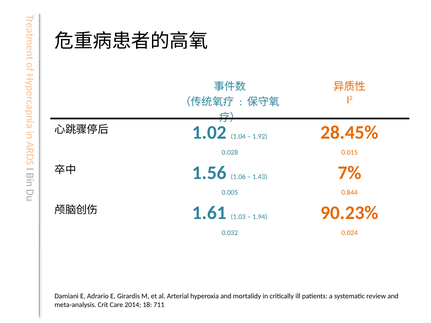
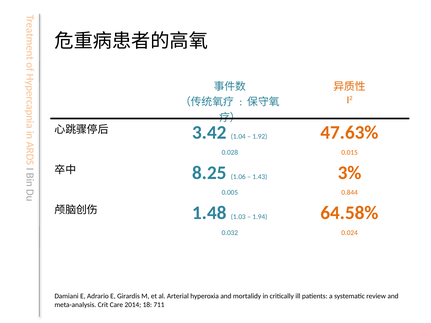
1.02: 1.02 -> 3.42 (209, 133)
28.45%: 28.45% -> 47.63% (350, 133)
1.56: 1.56 -> 8.25 (209, 173)
7%: 7% -> 3% (350, 173)
1.61: 1.61 -> 1.48 (209, 213)
90.23%: 90.23% -> 64.58% (350, 213)
